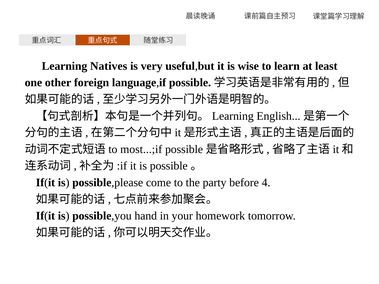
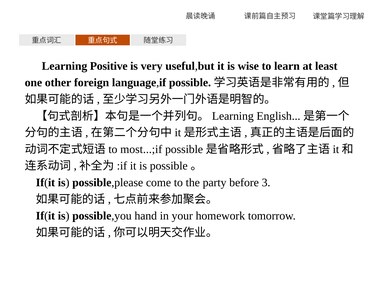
Natives: Natives -> Positive (109, 66)
4: 4 -> 3 (266, 183)
